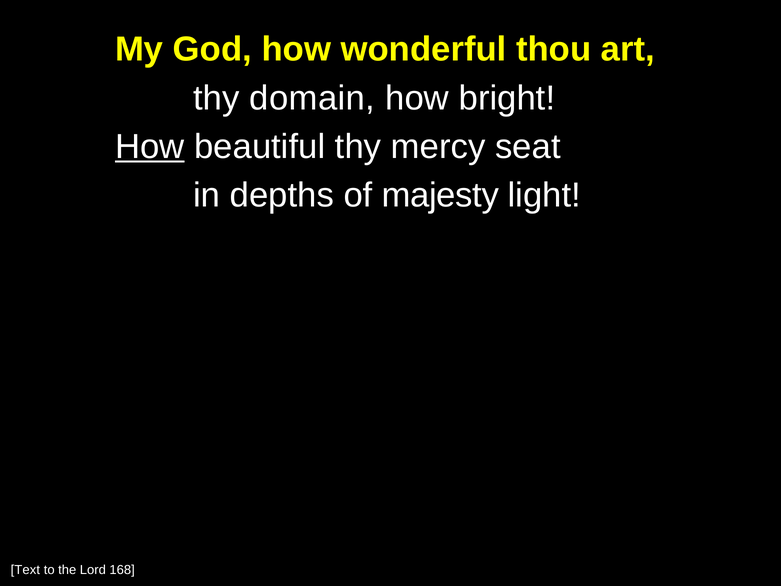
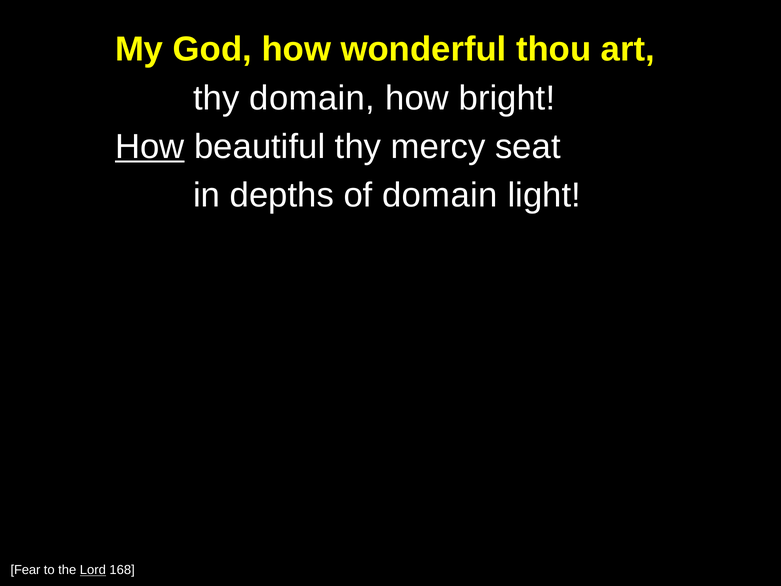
of majesty: majesty -> domain (440, 195)
Text: Text -> Fear (25, 570)
Lord underline: none -> present (93, 570)
